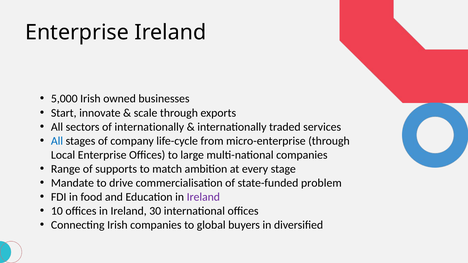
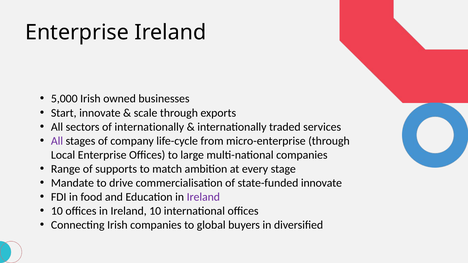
All colour: blue -> purple (57, 141)
state-funded problem: problem -> innovate (321, 183)
Ireland 30: 30 -> 10 (155, 211)
